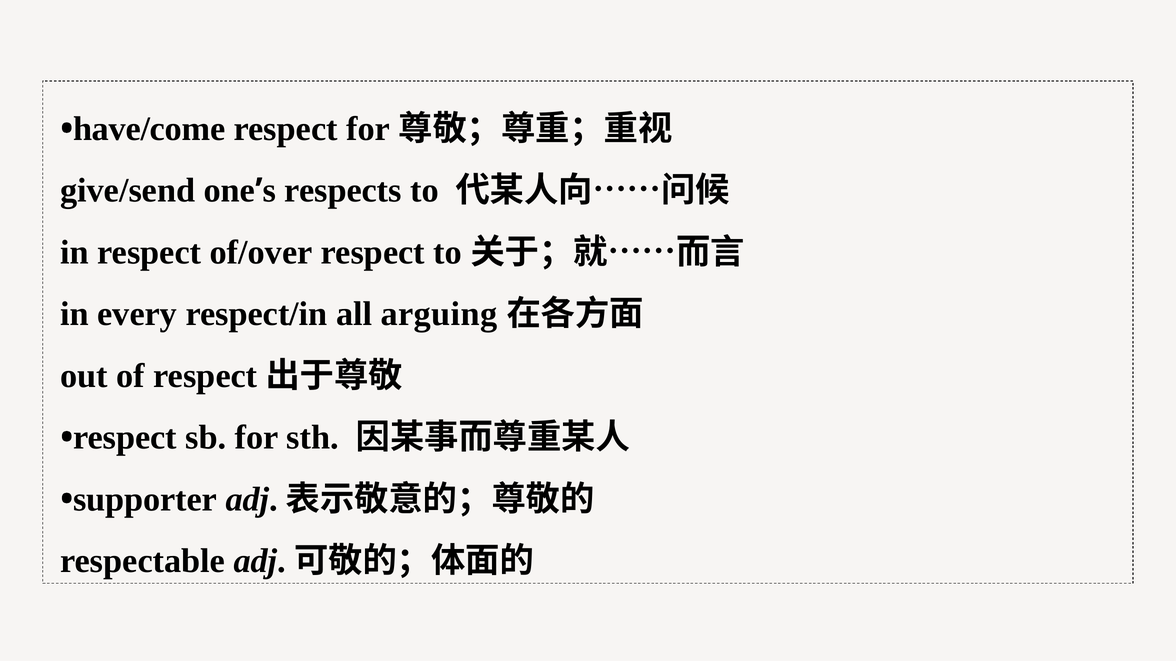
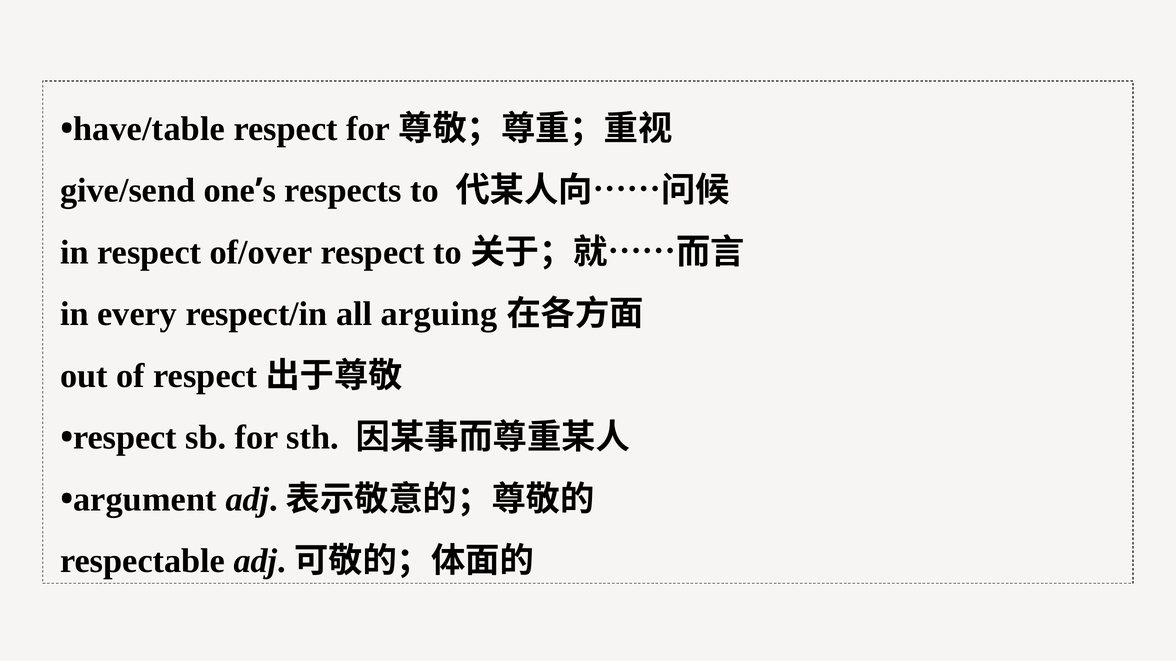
have/come: have/come -> have/table (149, 129)
supporter: supporter -> argument (145, 500)
